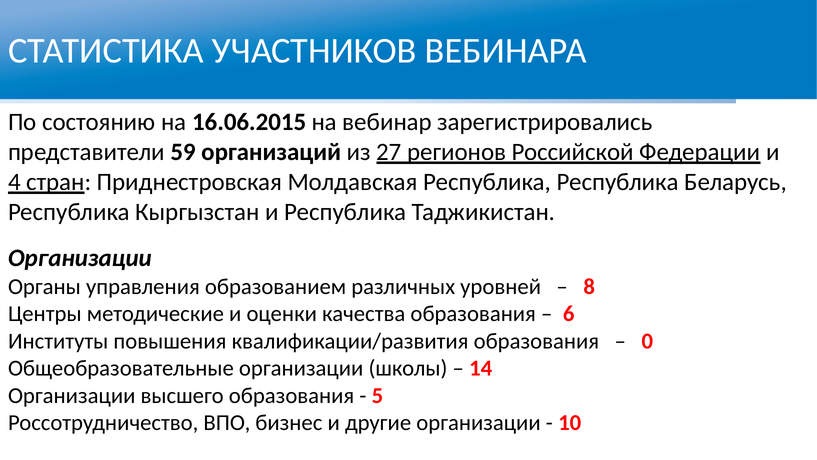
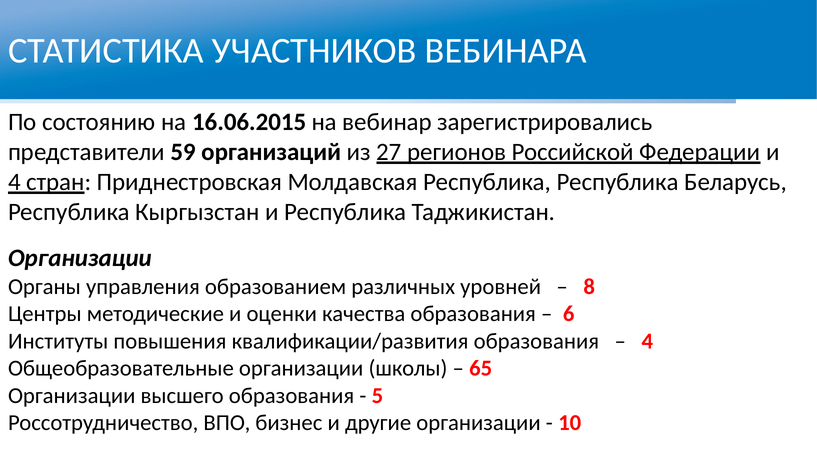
0: 0 -> 4 (647, 341)
14: 14 -> 65 (481, 368)
